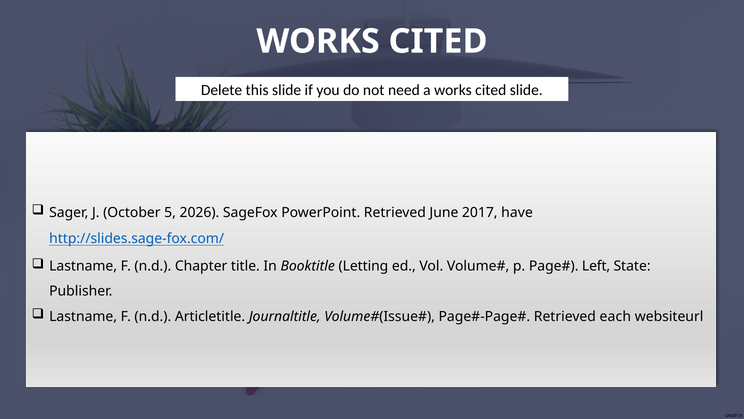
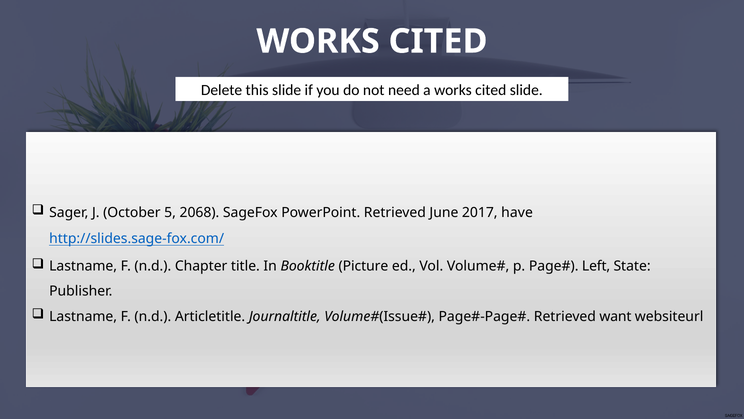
2026: 2026 -> 2068 (199, 212)
Letting: Letting -> Picture (363, 266)
each: each -> want (615, 316)
